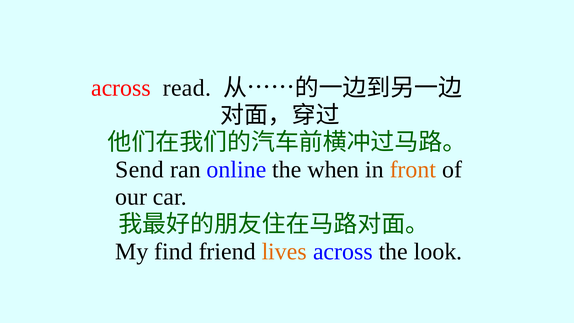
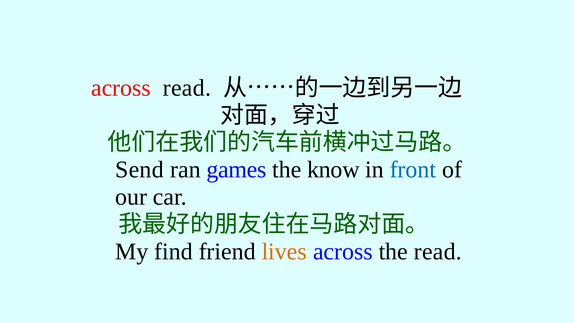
online: online -> games (237, 170)
when: when -> know (333, 170)
front colour: orange -> blue (413, 170)
the look: look -> read (438, 251)
